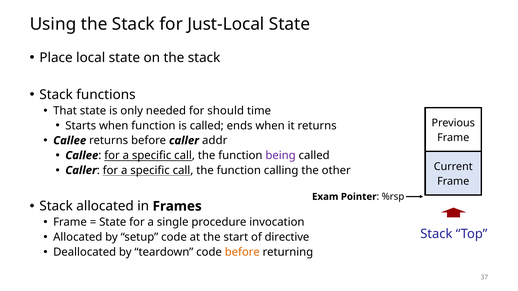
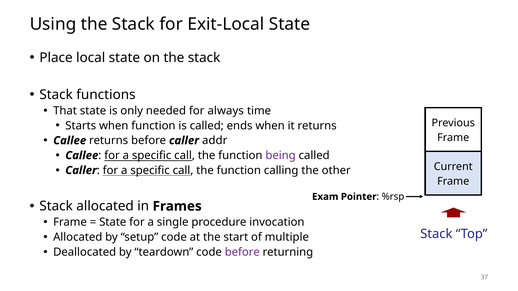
Just-Local: Just-Local -> Exit-Local (226, 24)
should: should -> always (226, 111)
directive: directive -> multiple (287, 237)
before colour: orange -> purple (242, 252)
